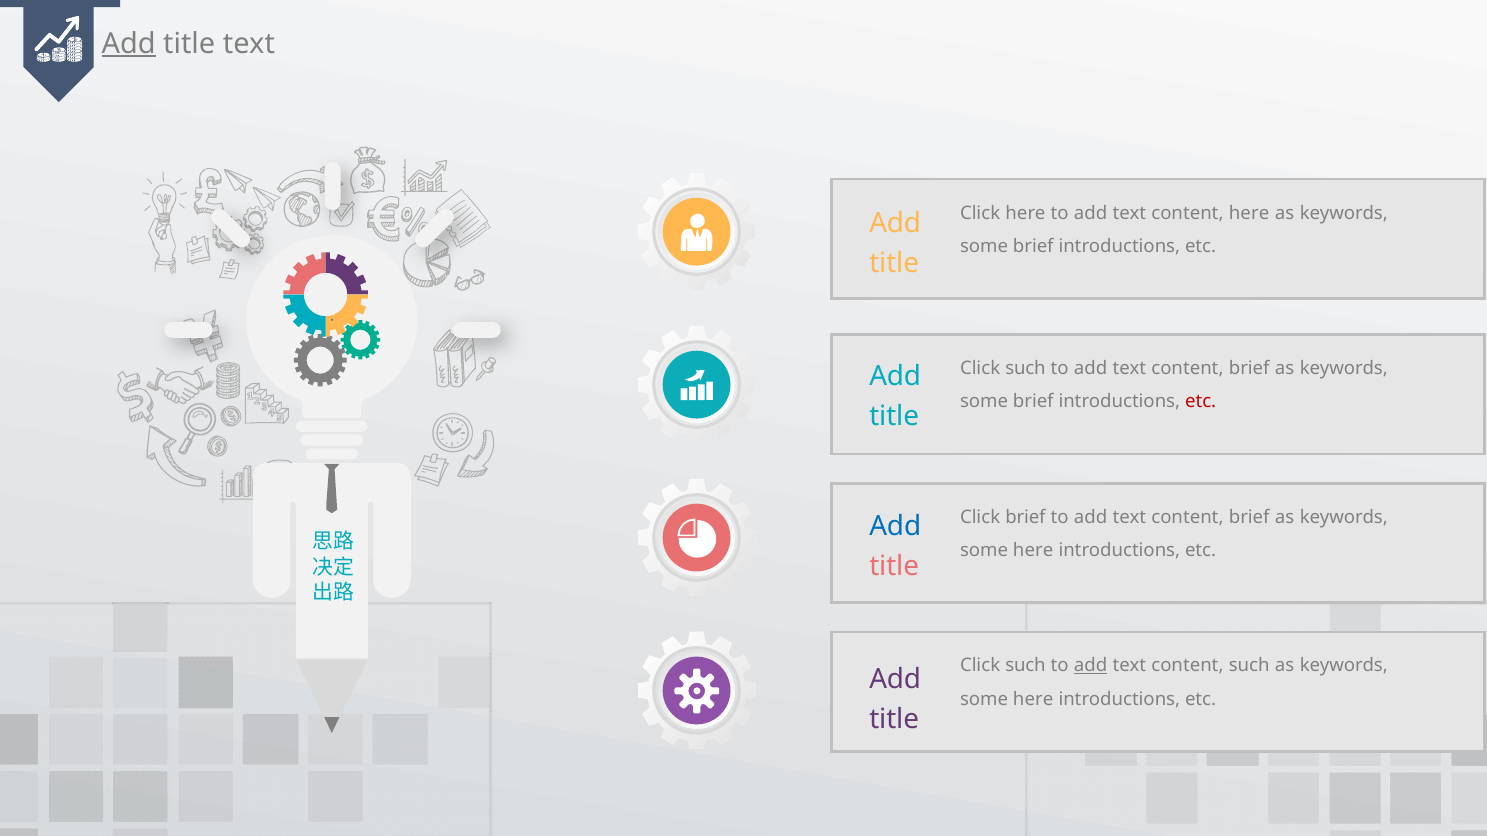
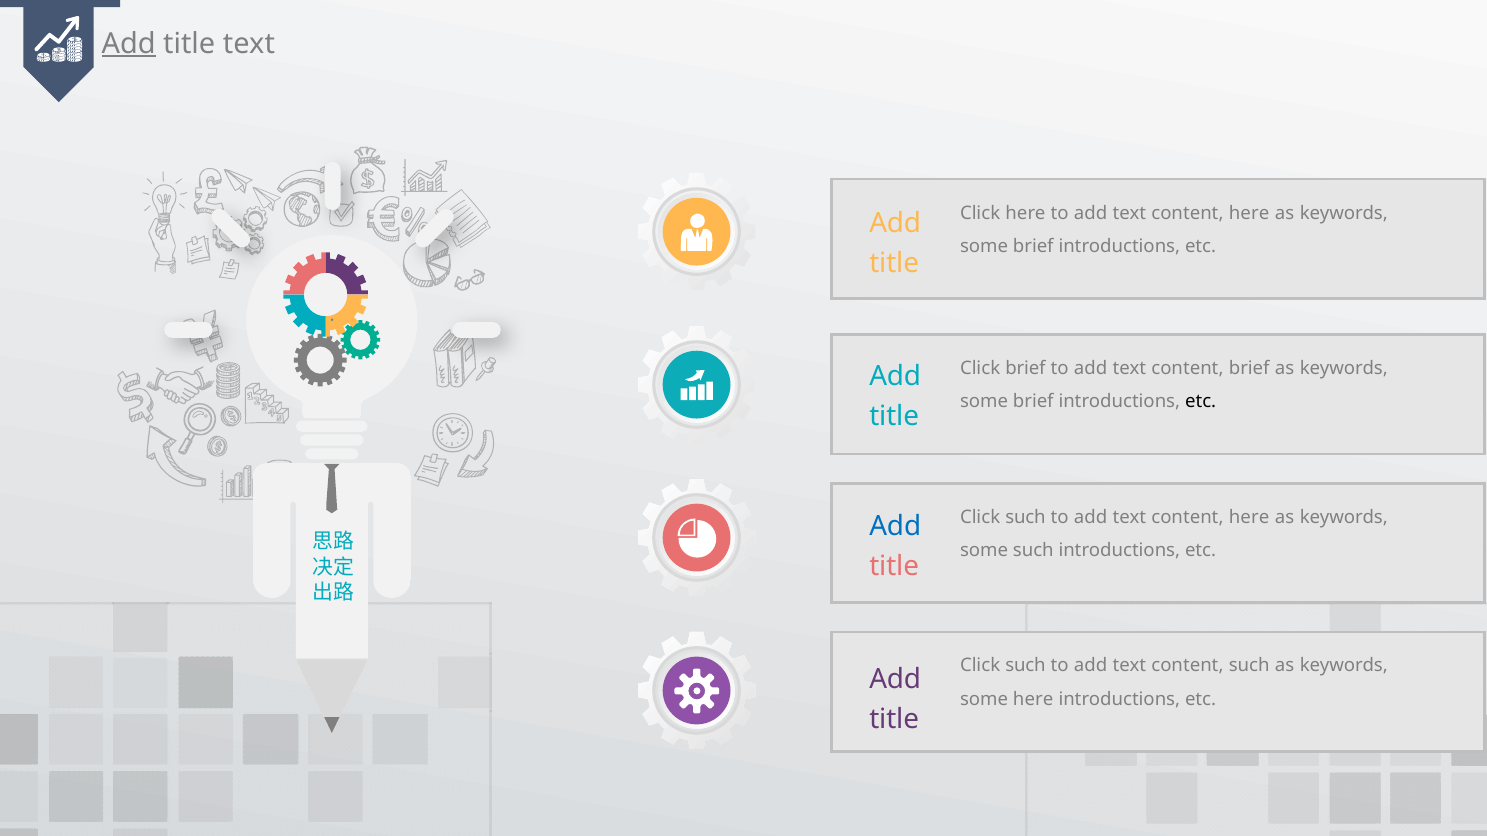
such: such -> brief (1025, 368)
etc colour: red -> black (1201, 402)
brief: brief -> such (1025, 517)
brief: brief -> here (1249, 517)
here: here -> such (1033, 551)
add underline: present -> none (1091, 666)
